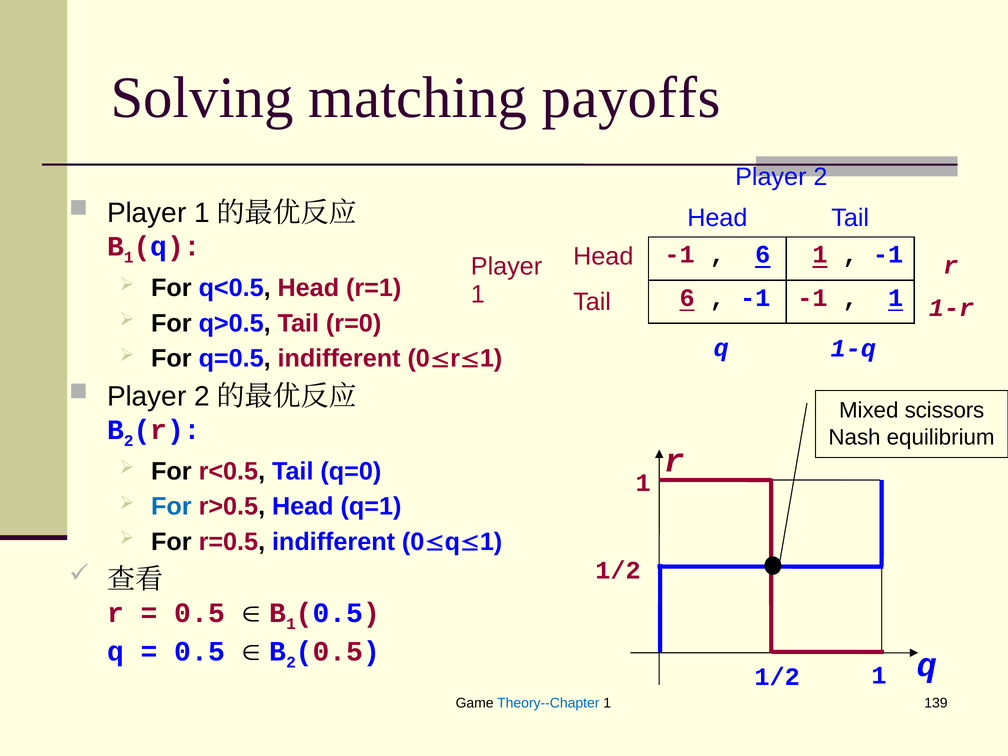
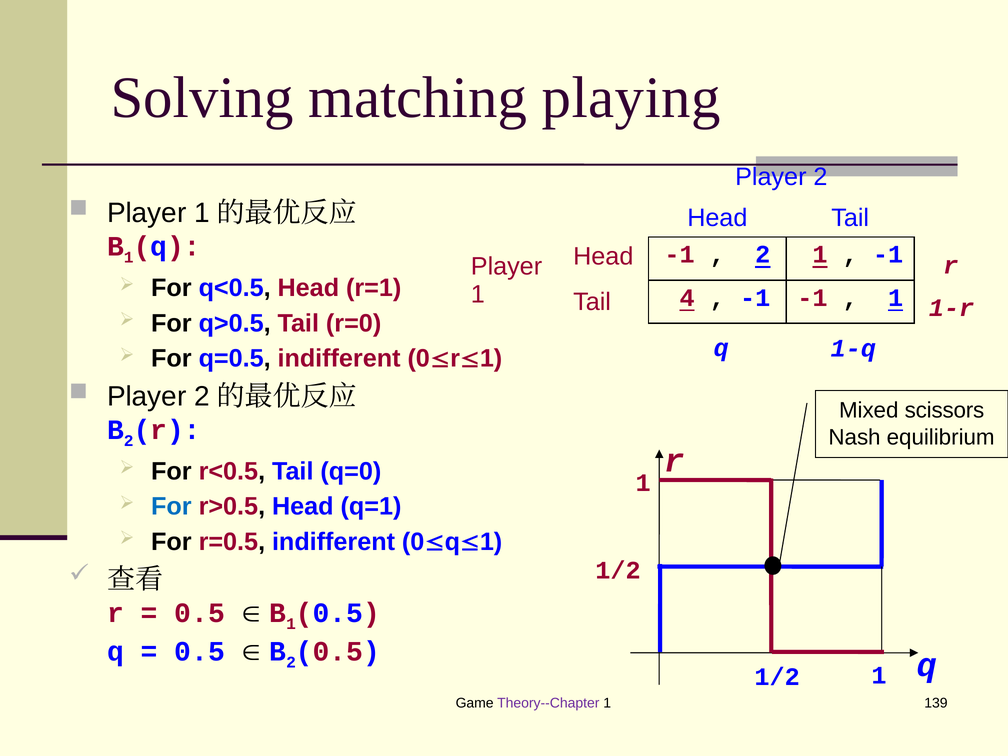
payoffs: payoffs -> playing (631, 98)
6: 6 -> 2 (763, 255)
Tail 6: 6 -> 4 (687, 298)
Theory--Chapter colour: blue -> purple (548, 703)
